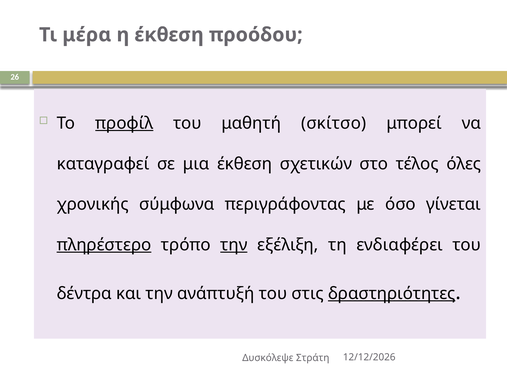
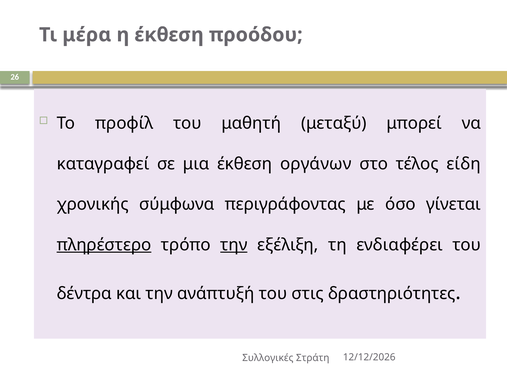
προφίλ underline: present -> none (124, 123)
σκίτσο: σκίτσο -> μεταξύ (334, 123)
σχετικών: σχετικών -> οργάνων (316, 163)
όλες: όλες -> είδη (464, 163)
δραστηριότητες underline: present -> none (392, 293)
Δυσκόλεψε: Δυσκόλεψε -> Συλλογικές (268, 357)
